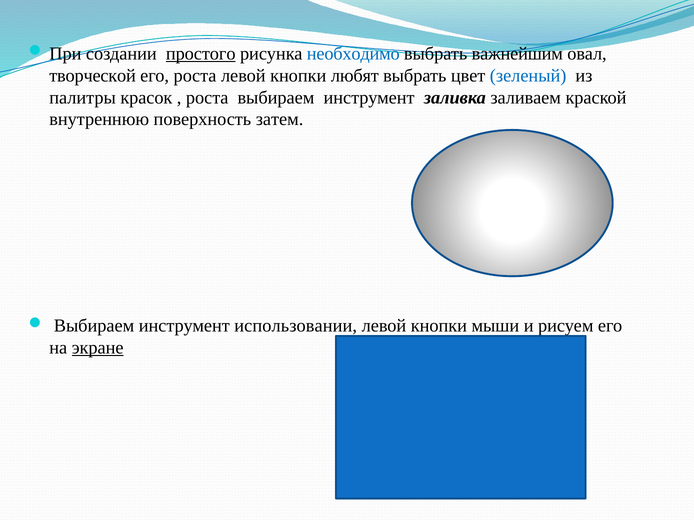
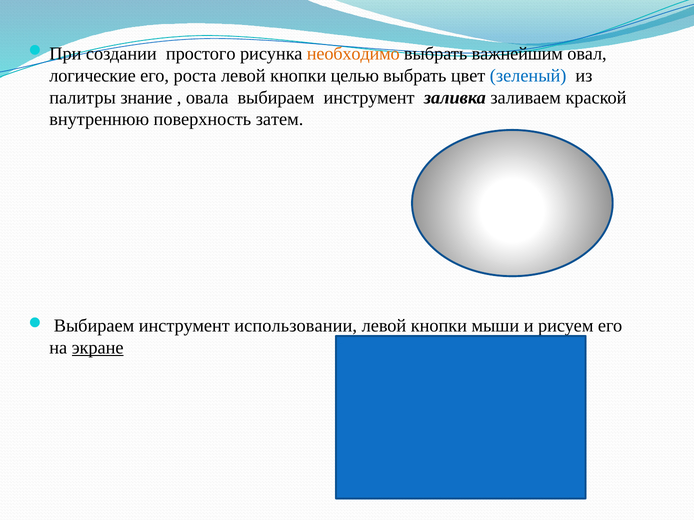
простого underline: present -> none (201, 54)
необходимо colour: blue -> orange (353, 54)
творческой: творческой -> логические (93, 76)
любят: любят -> целью (355, 76)
красок: красок -> знание (146, 98)
роста: роста -> овала (207, 98)
